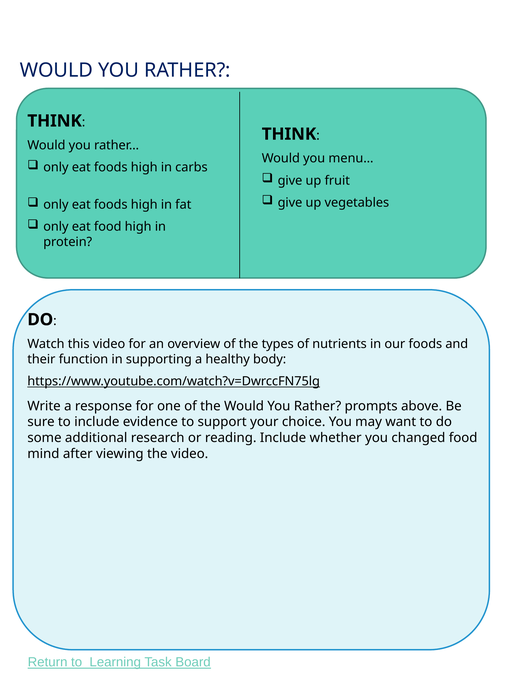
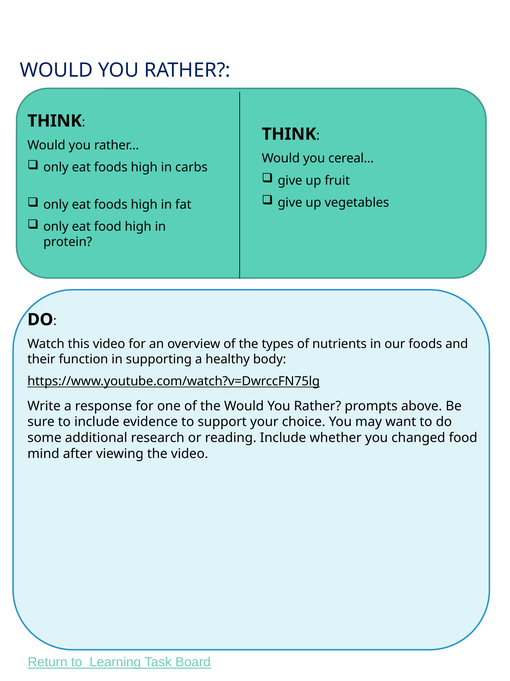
menu…: menu… -> cereal… (351, 158)
